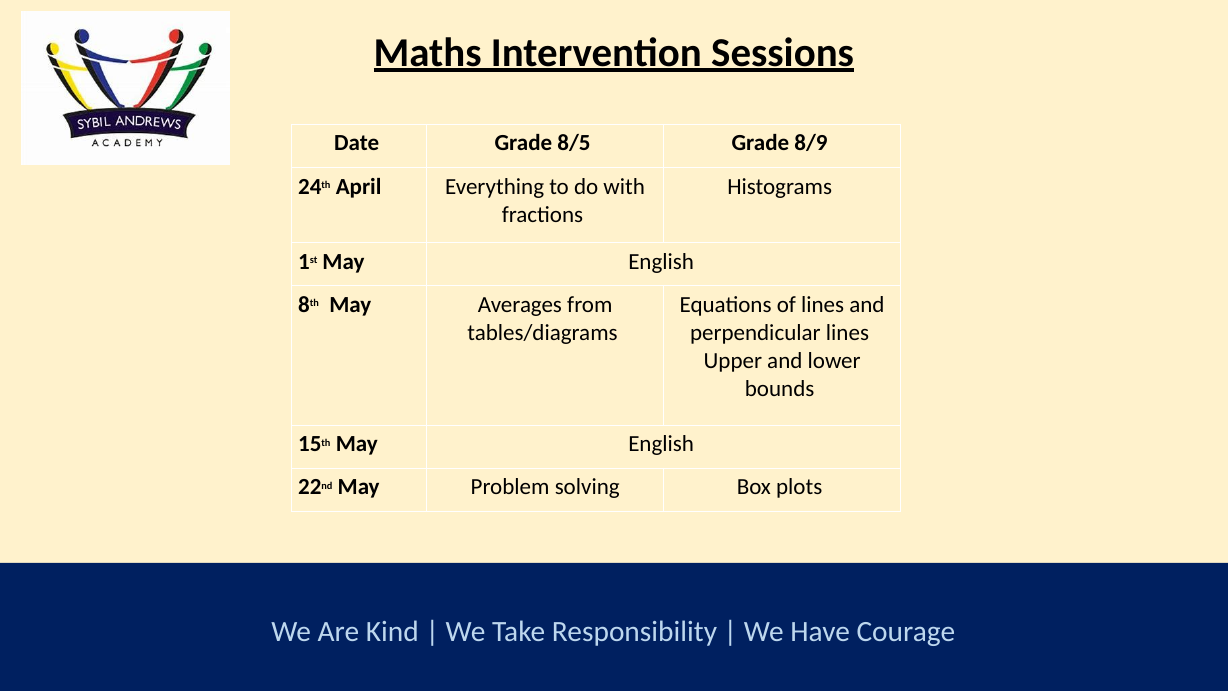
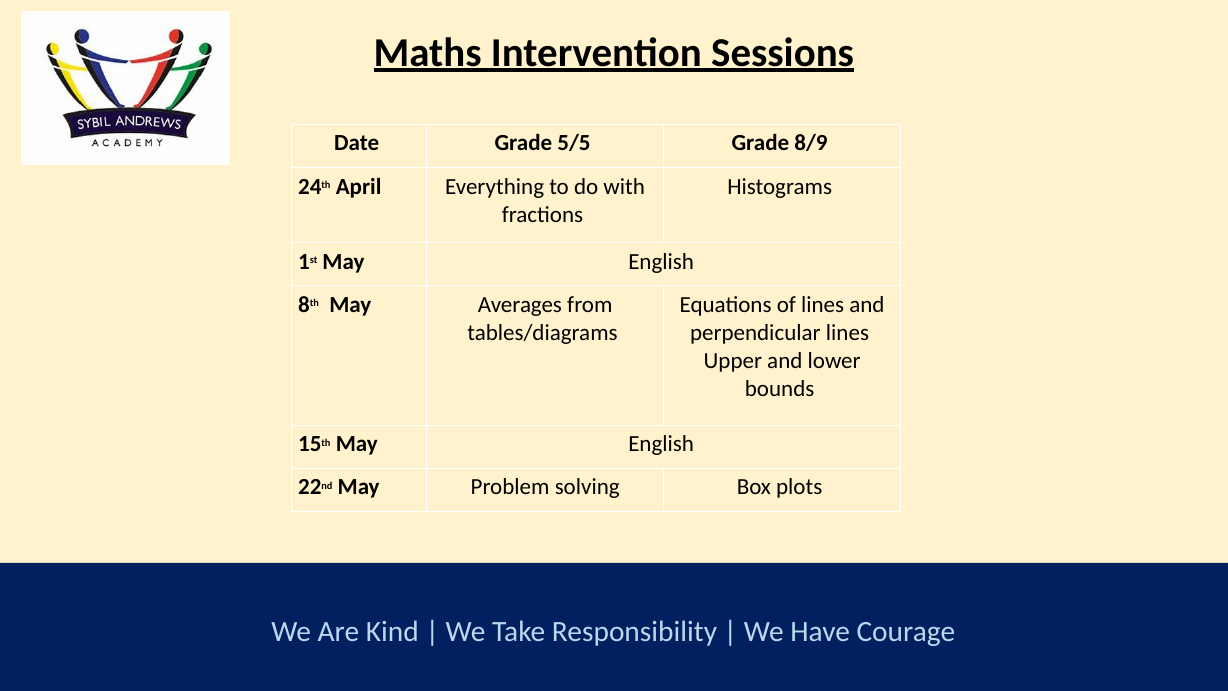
8/5: 8/5 -> 5/5 (574, 143)
